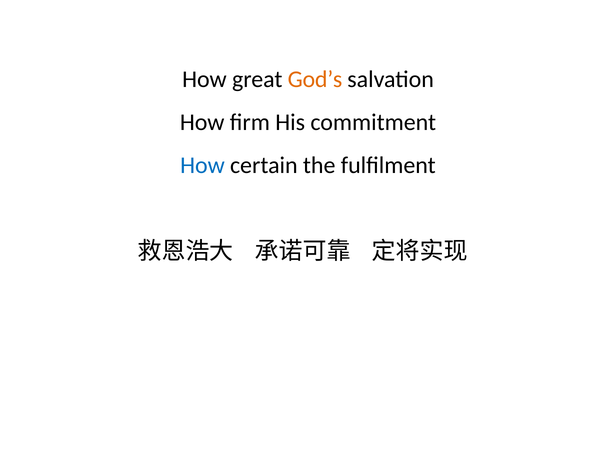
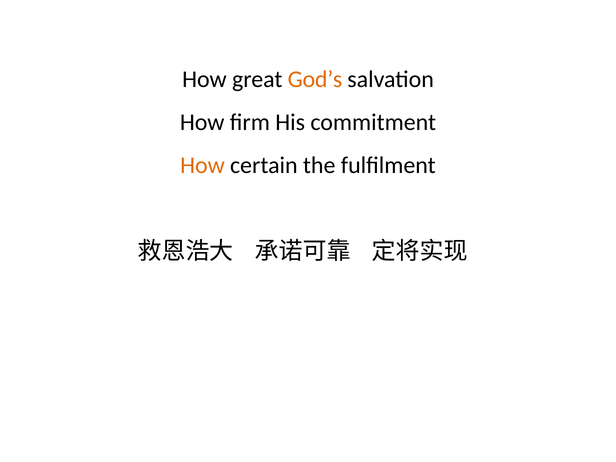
How colour: blue -> orange (202, 165)
